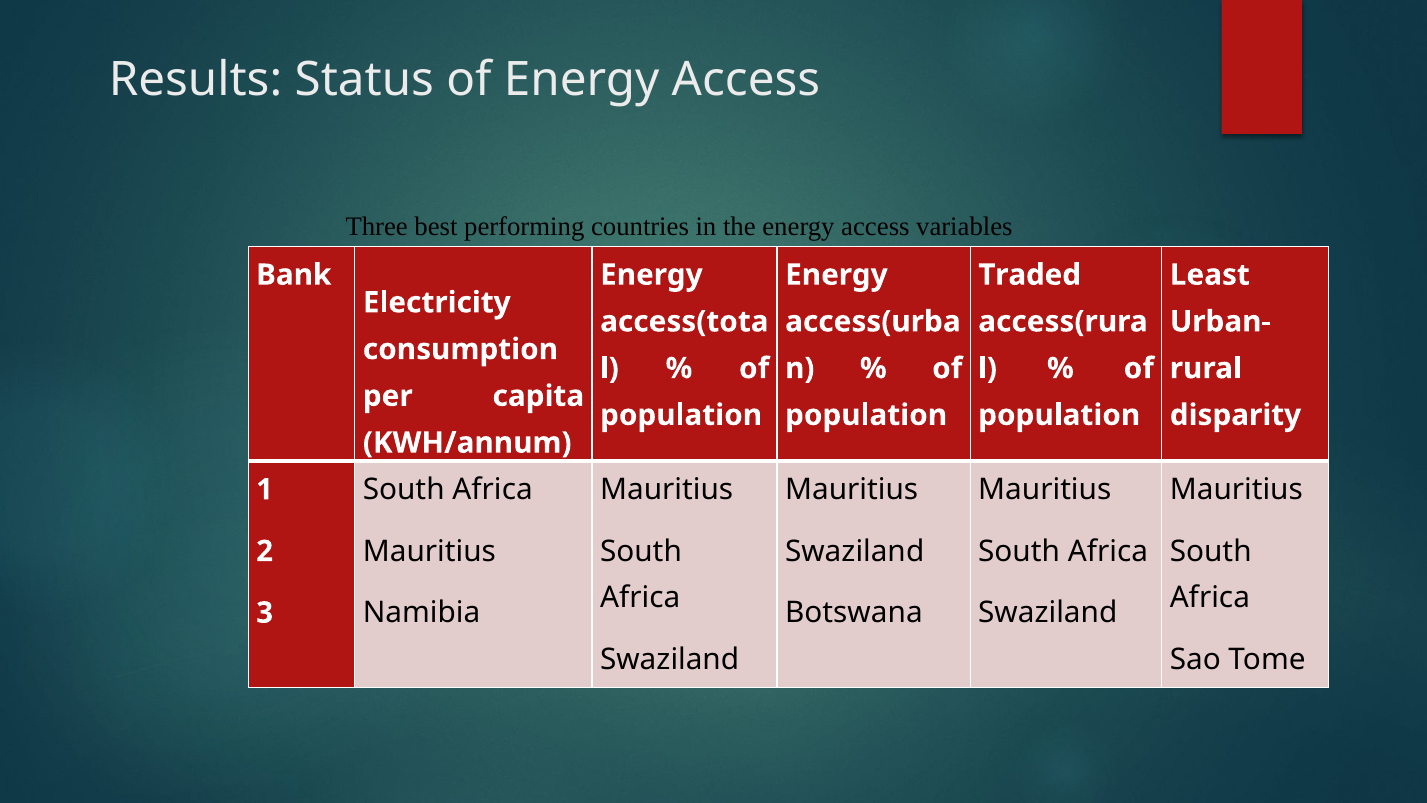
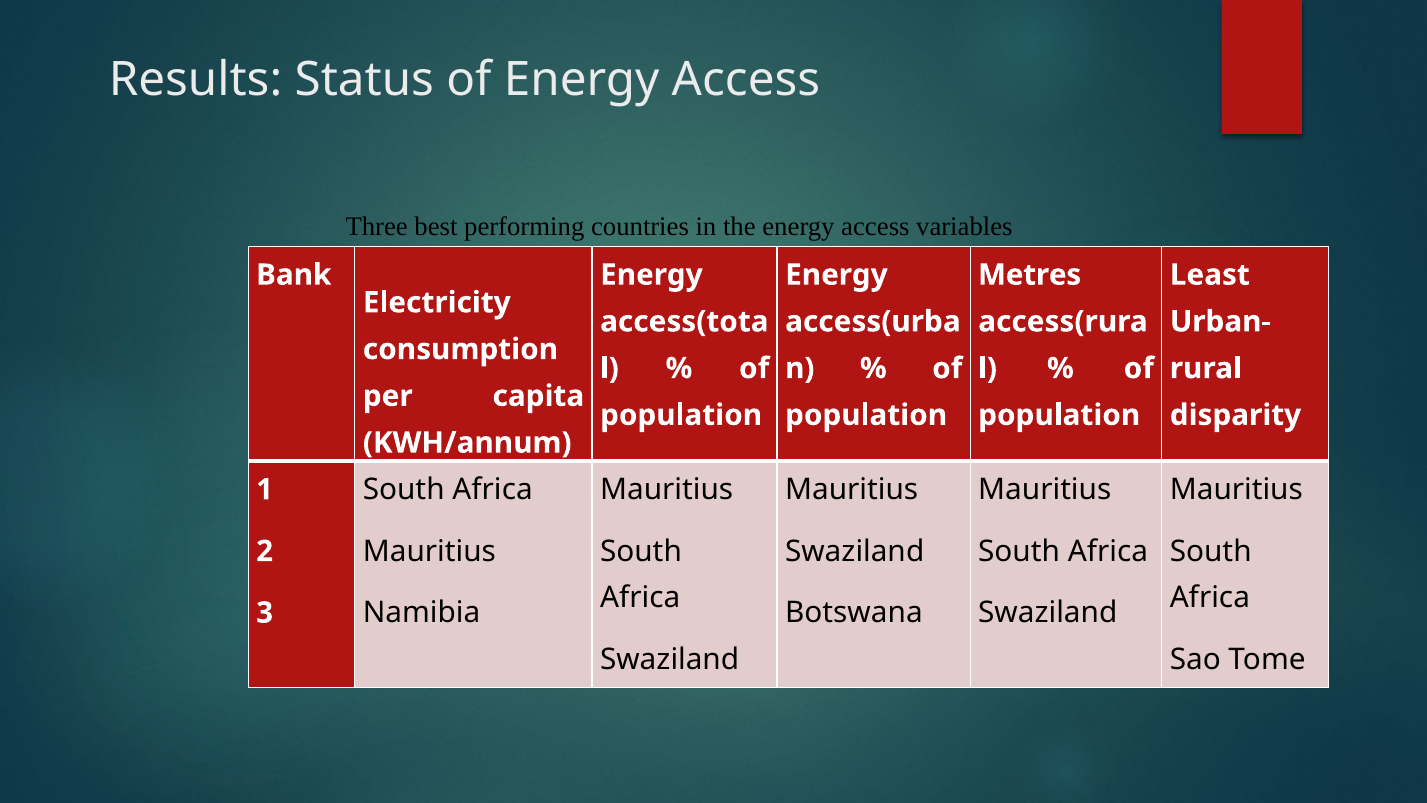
Traded: Traded -> Metres (1030, 275)
